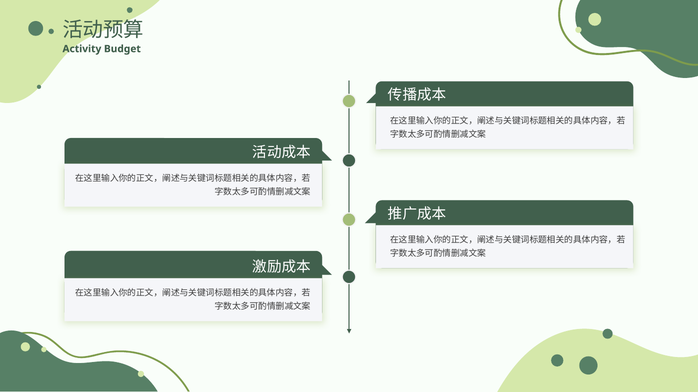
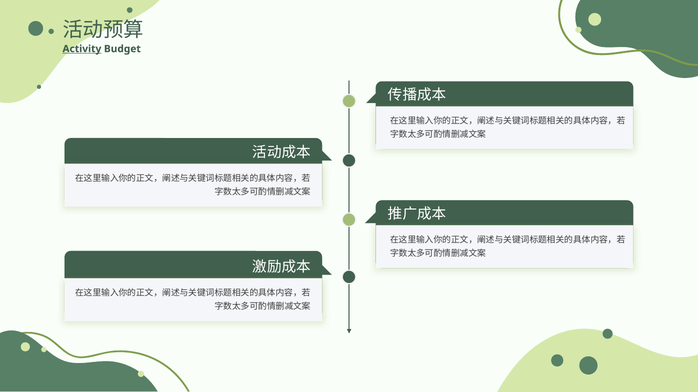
Activity underline: none -> present (82, 49)
